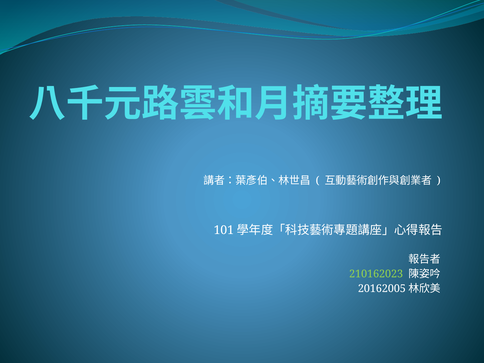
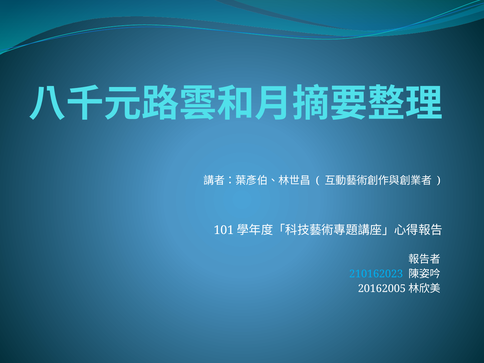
210162023 colour: light green -> light blue (376, 274)
